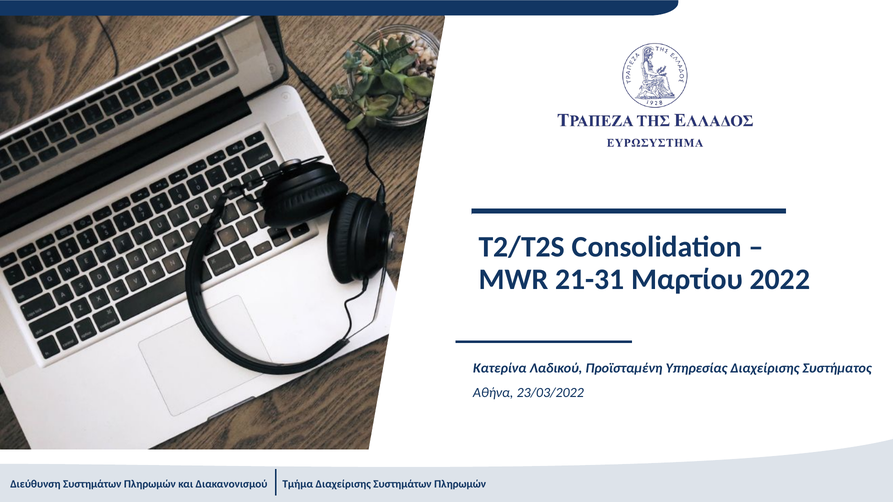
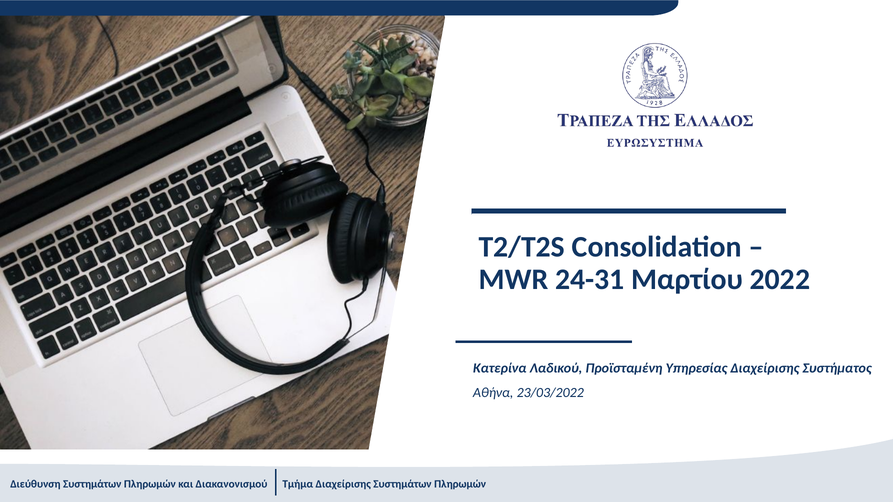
21-31: 21-31 -> 24-31 (590, 279)
